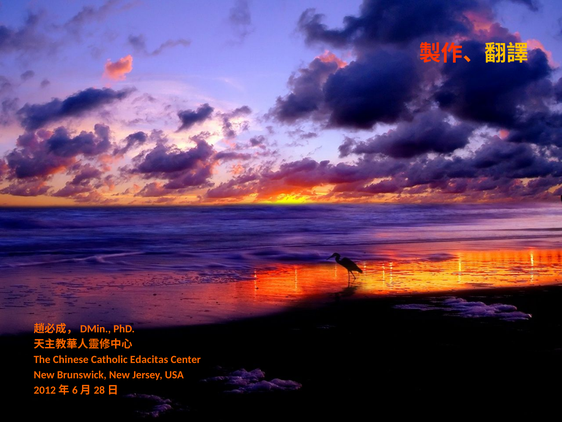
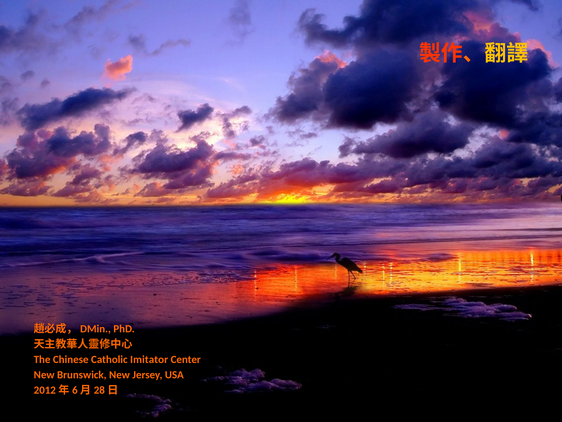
Edacitas: Edacitas -> Imitator (149, 359)
